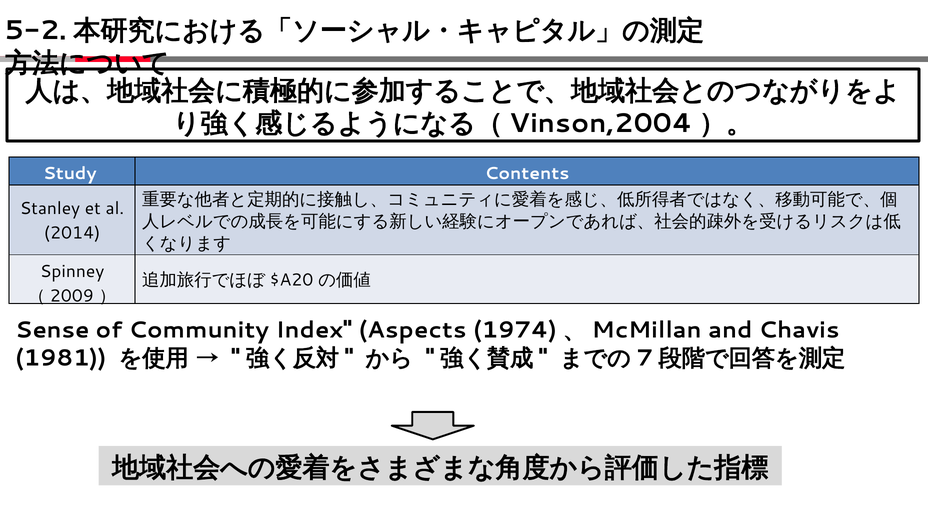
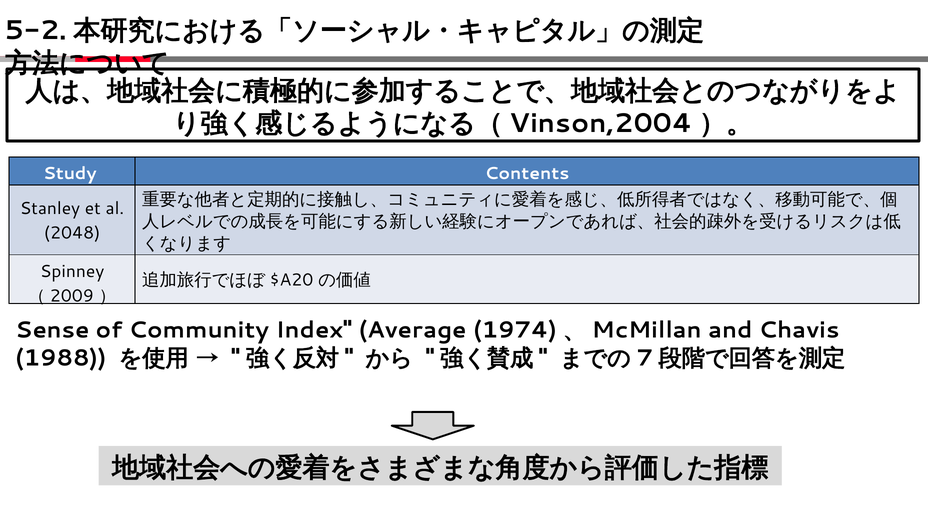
2014: 2014 -> 2048 (72, 233)
Aspects: Aspects -> Average (413, 330)
1981: 1981 -> 1988 (61, 358)
